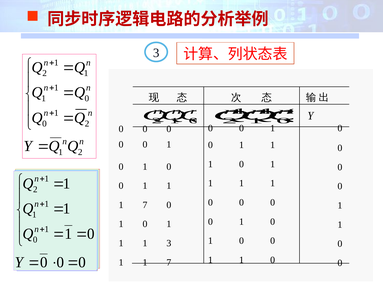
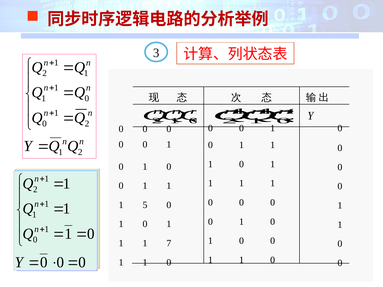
7: 7 -> 5 (145, 205)
1 3: 3 -> 7 (169, 243)
7: 7 -> 0 (169, 263)
